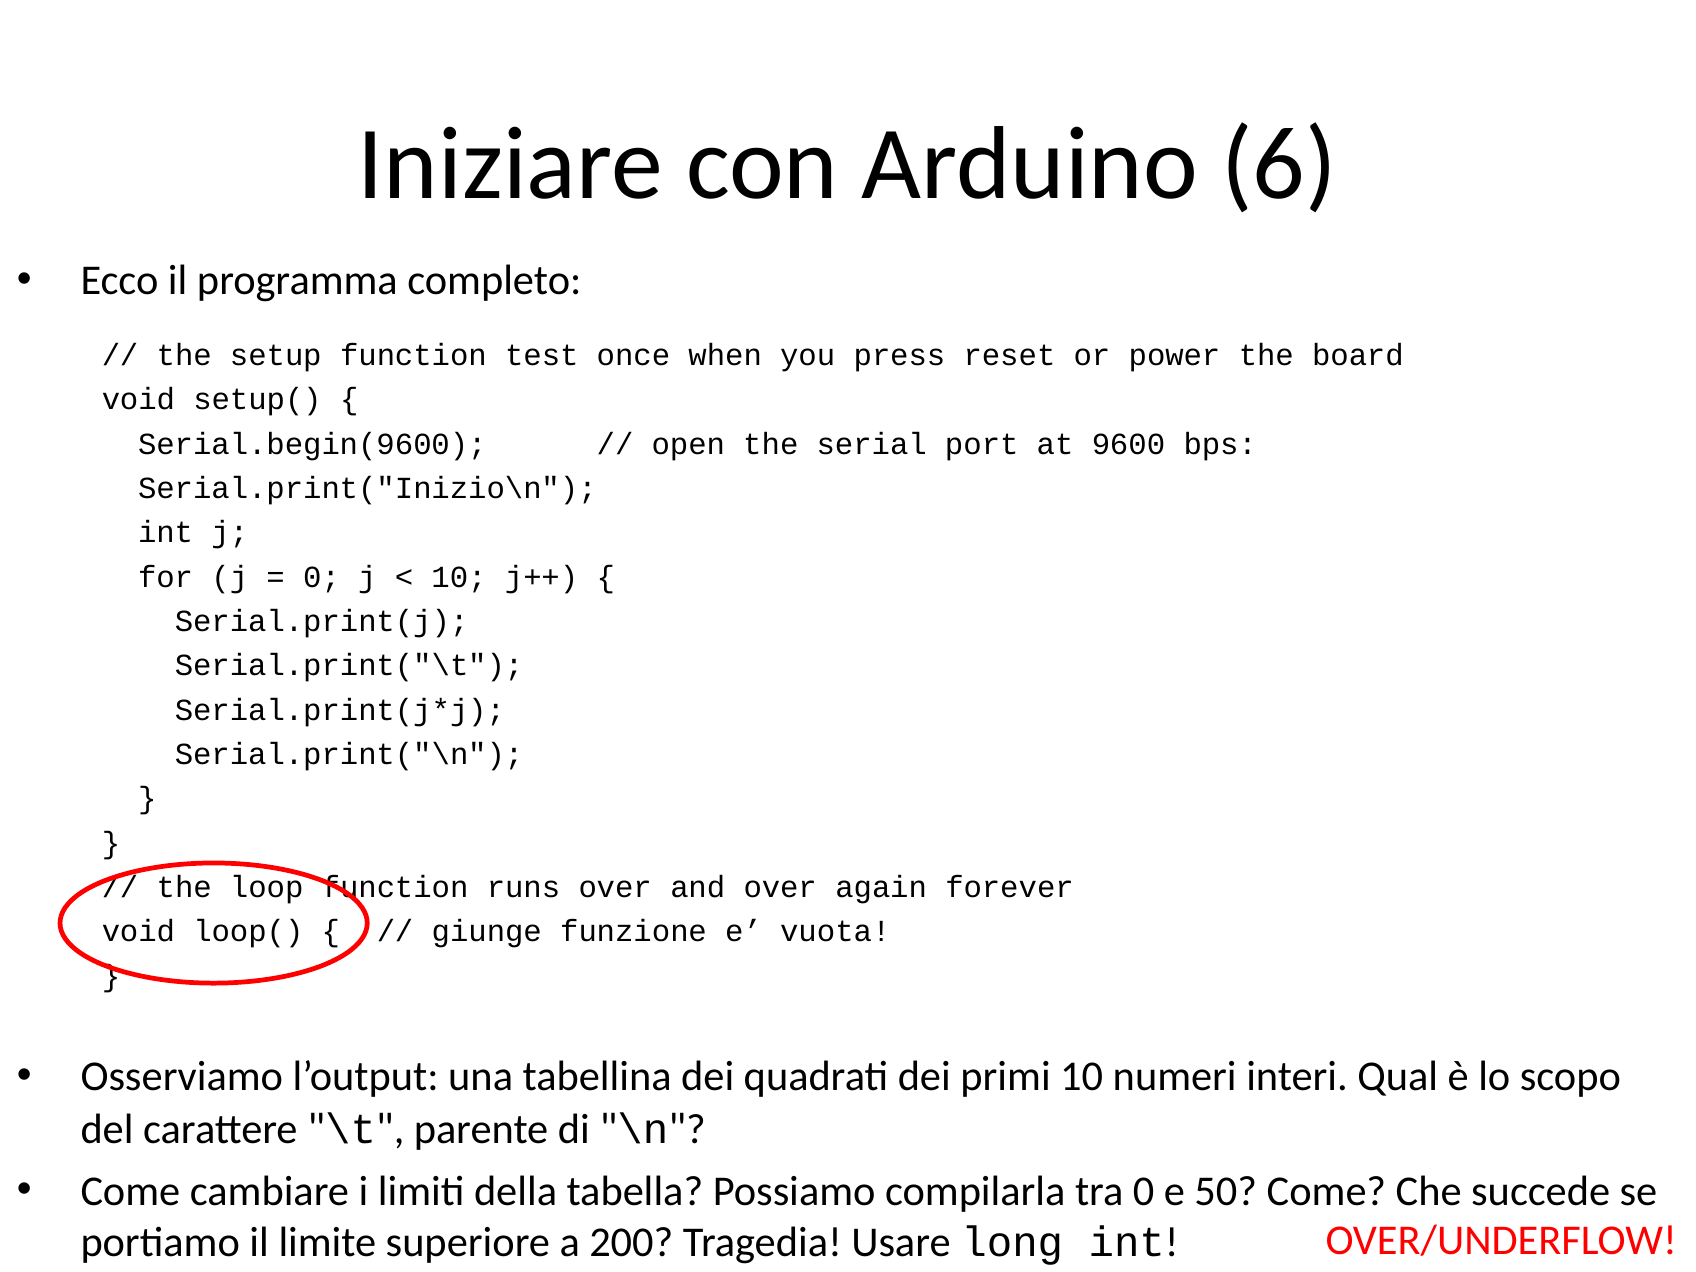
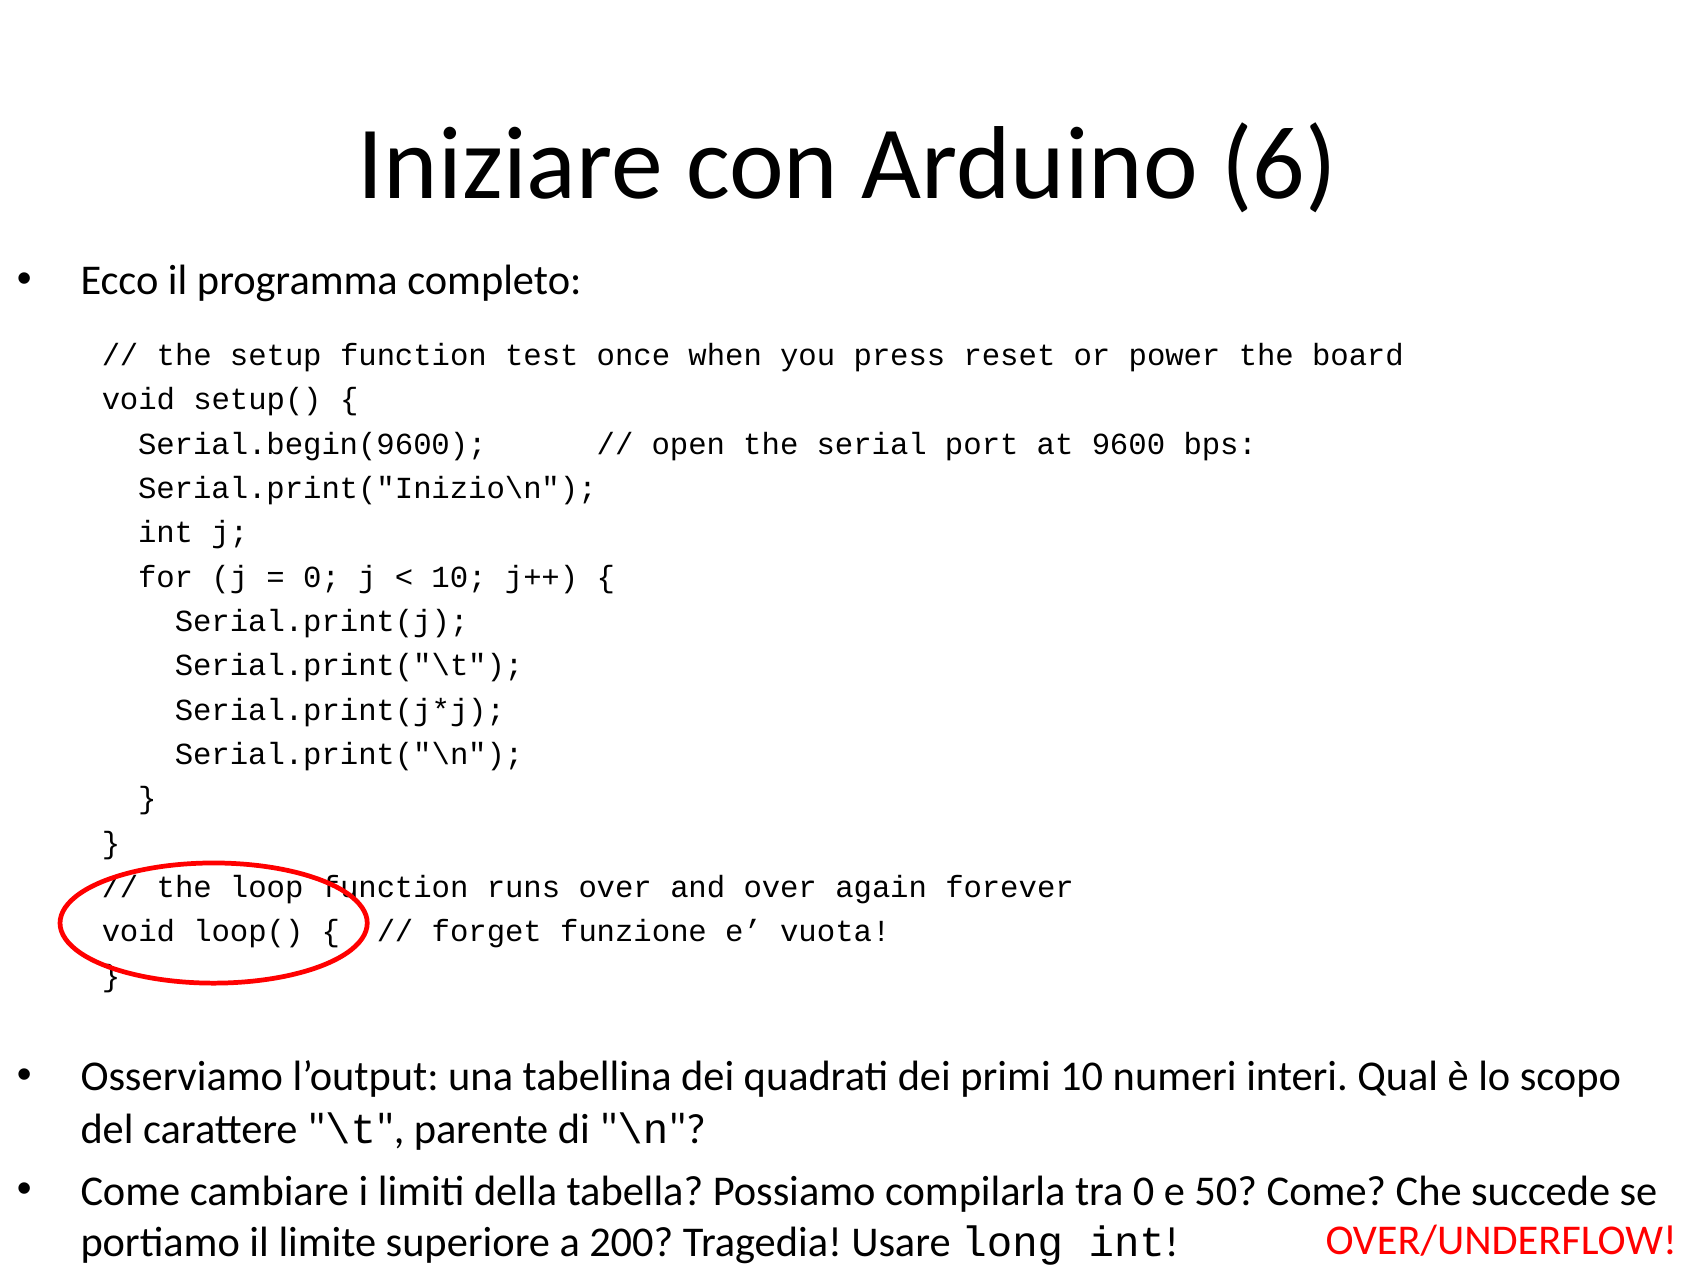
giunge: giunge -> forget (487, 932)
